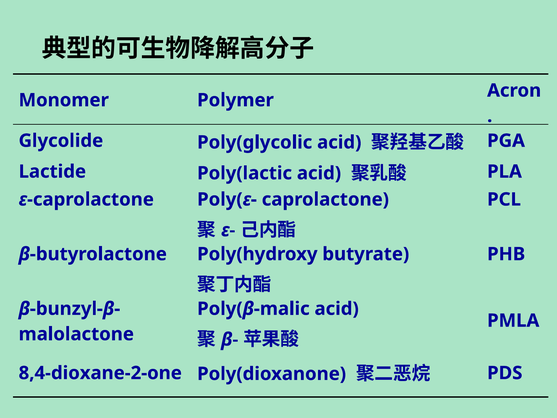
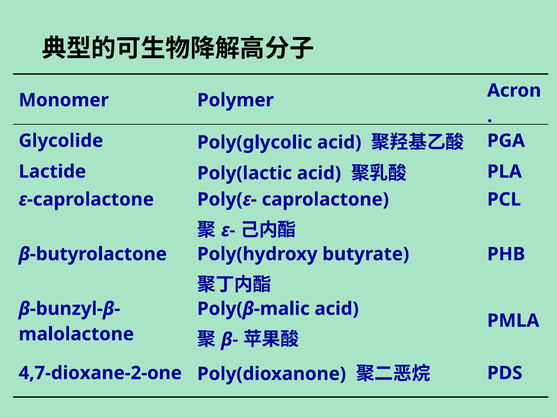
8,4-dioxane-2-one: 8,4-dioxane-2-one -> 4,7-dioxane-2-one (100, 373)
